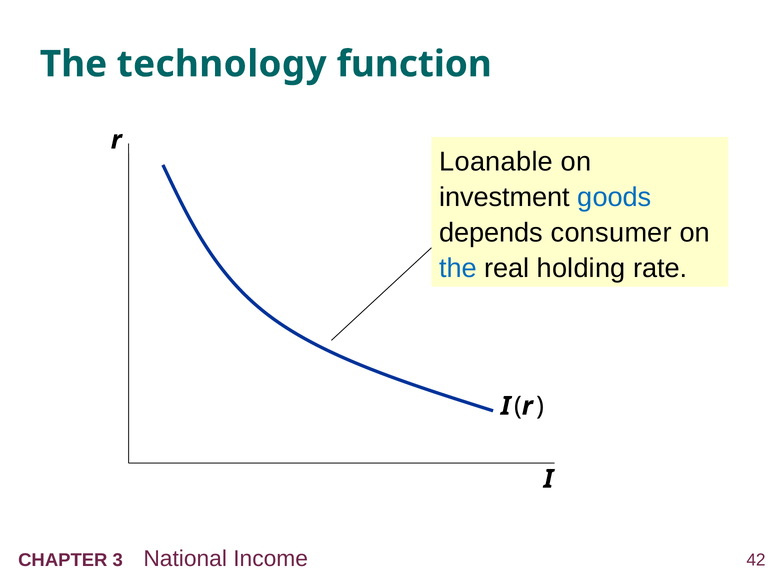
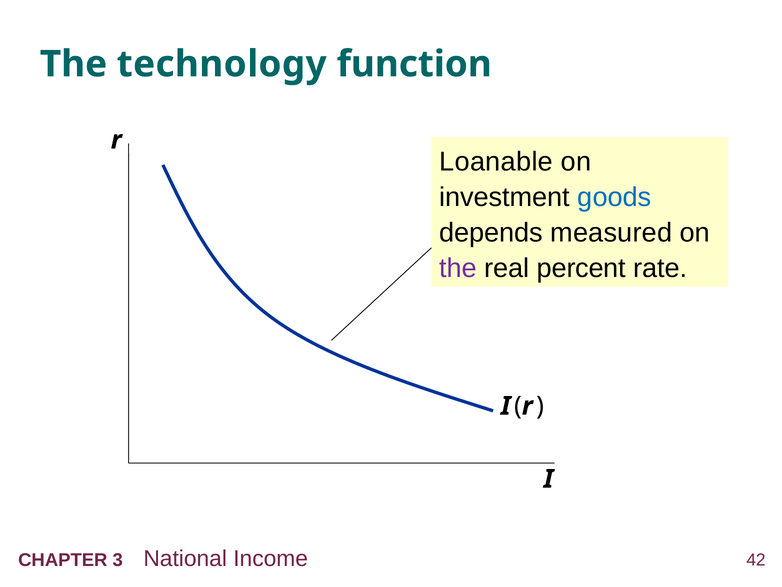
consumer: consumer -> measured (611, 233)
the colour: blue -> purple (458, 268)
holding: holding -> percent (581, 268)
